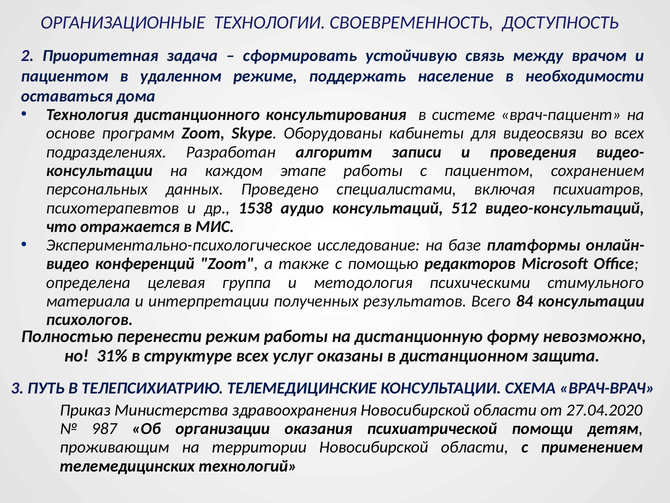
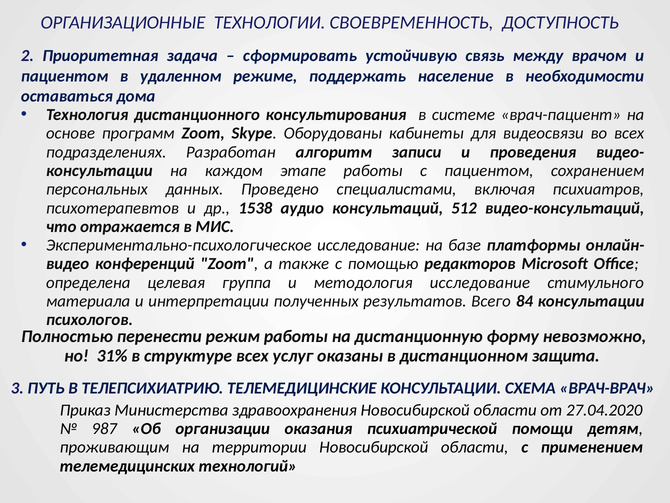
методология психическими: психическими -> исследование (480, 282)
